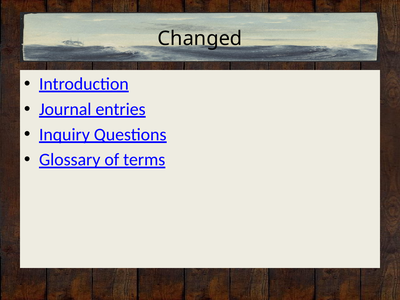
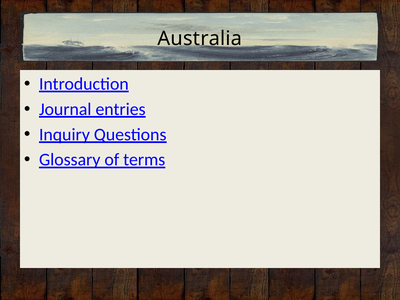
Changed: Changed -> Australia (200, 38)
